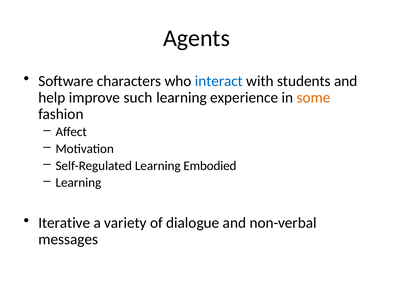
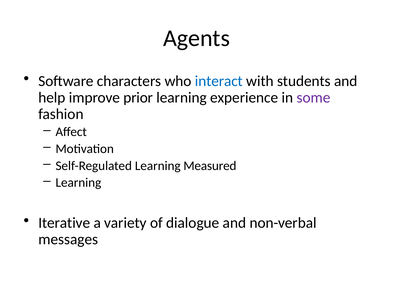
such: such -> prior (138, 97)
some colour: orange -> purple (313, 97)
Embodied: Embodied -> Measured (210, 166)
